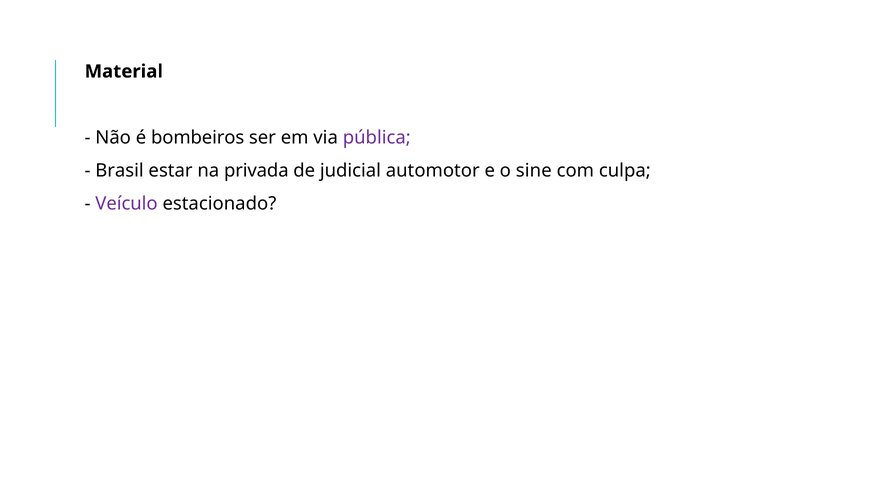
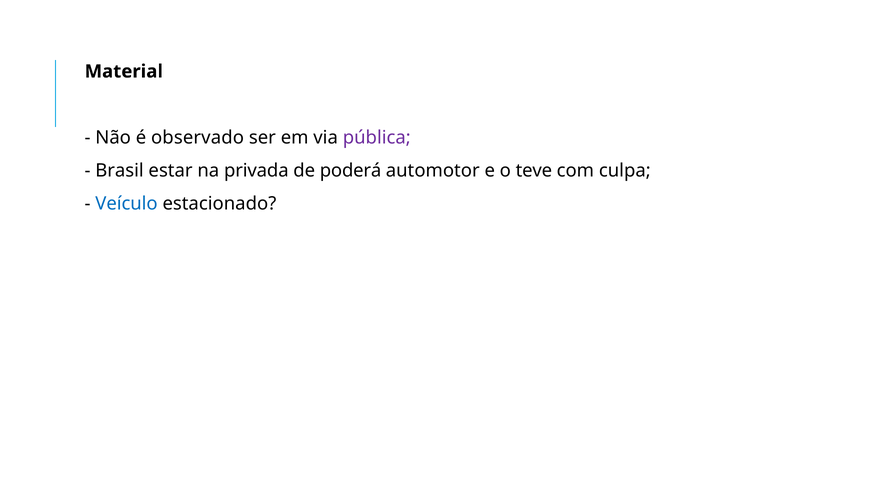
bombeiros: bombeiros -> observado (198, 137)
judicial: judicial -> poderá (351, 170)
sine: sine -> teve (534, 170)
Veículo colour: purple -> blue (127, 203)
